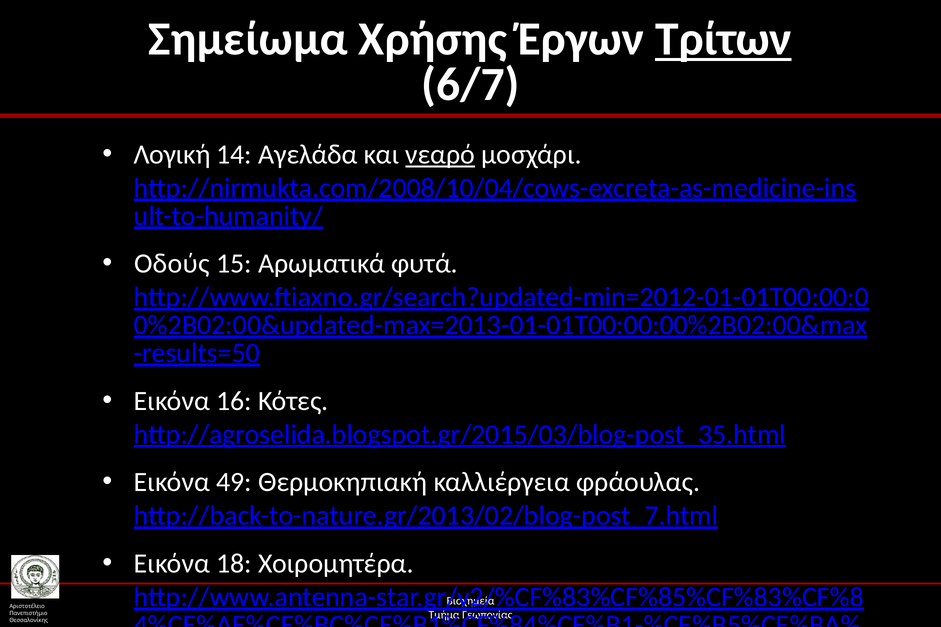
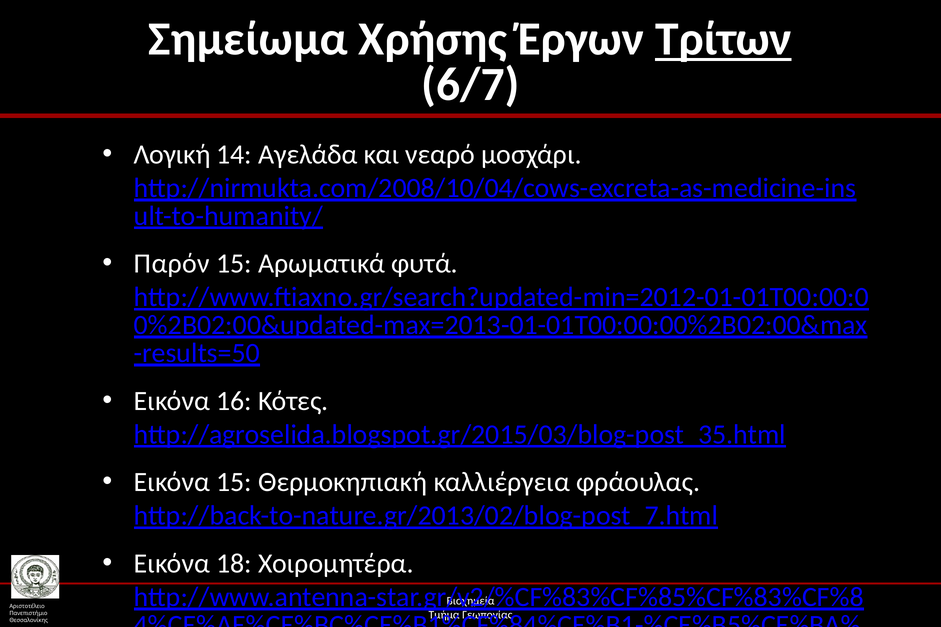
νεαρό underline: present -> none (440, 155)
Οδούς: Οδούς -> Παρόν (172, 264)
Εικόνα 49: 49 -> 15 (234, 482)
